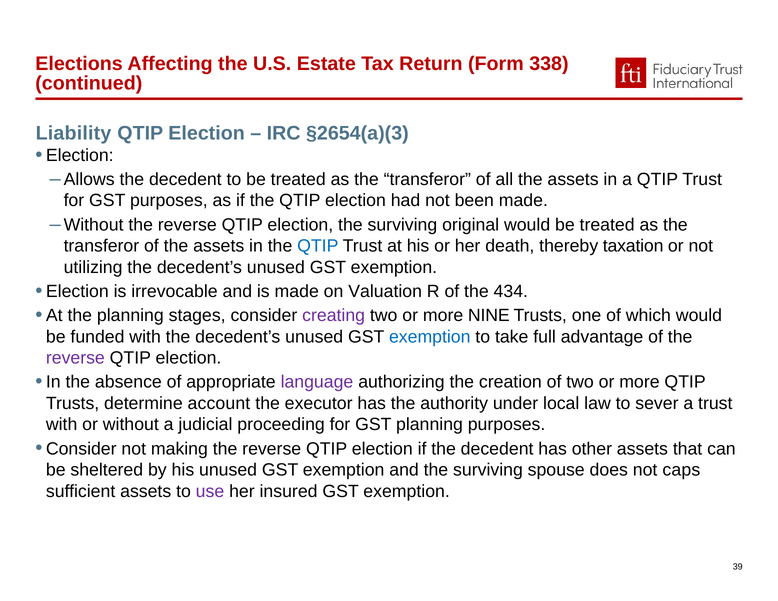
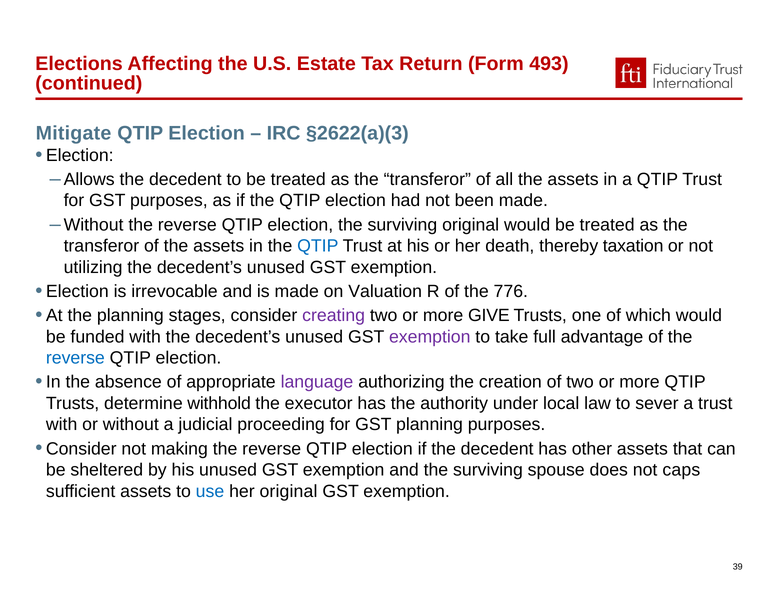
338: 338 -> 493 (549, 64)
Liability: Liability -> Mitigate (74, 133)
§2654(a)(3: §2654(a)(3 -> §2622(a)(3 (357, 133)
434: 434 -> 776 (511, 291)
NINE: NINE -> GIVE (489, 316)
exemption colour: blue -> purple (430, 337)
reverse colour: purple -> blue (75, 358)
account: account -> withhold (219, 403)
use colour: purple -> blue (210, 491)
her insured: insured -> original (288, 491)
